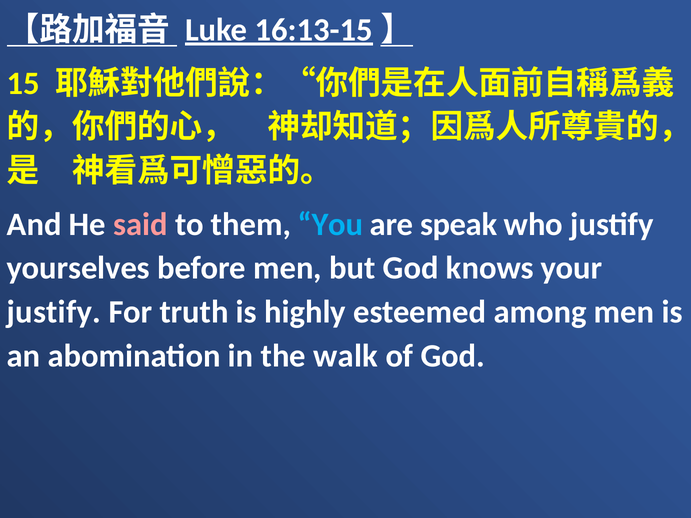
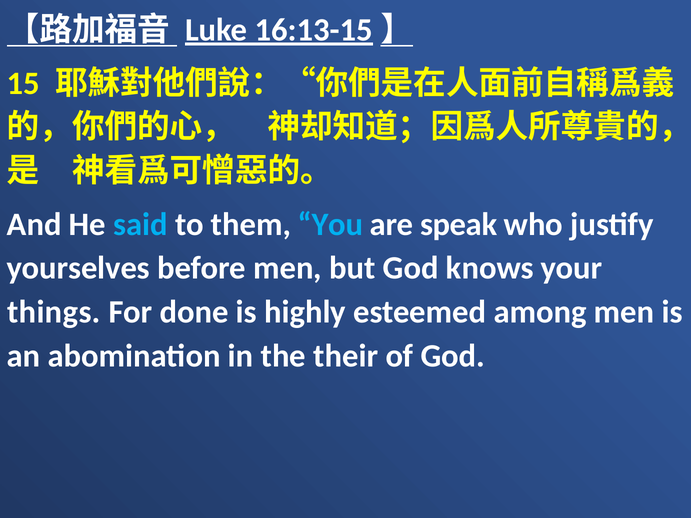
said colour: pink -> light blue (141, 225)
justify: justify -> things (54, 312)
truth: truth -> done (194, 312)
walk: walk -> their (346, 356)
